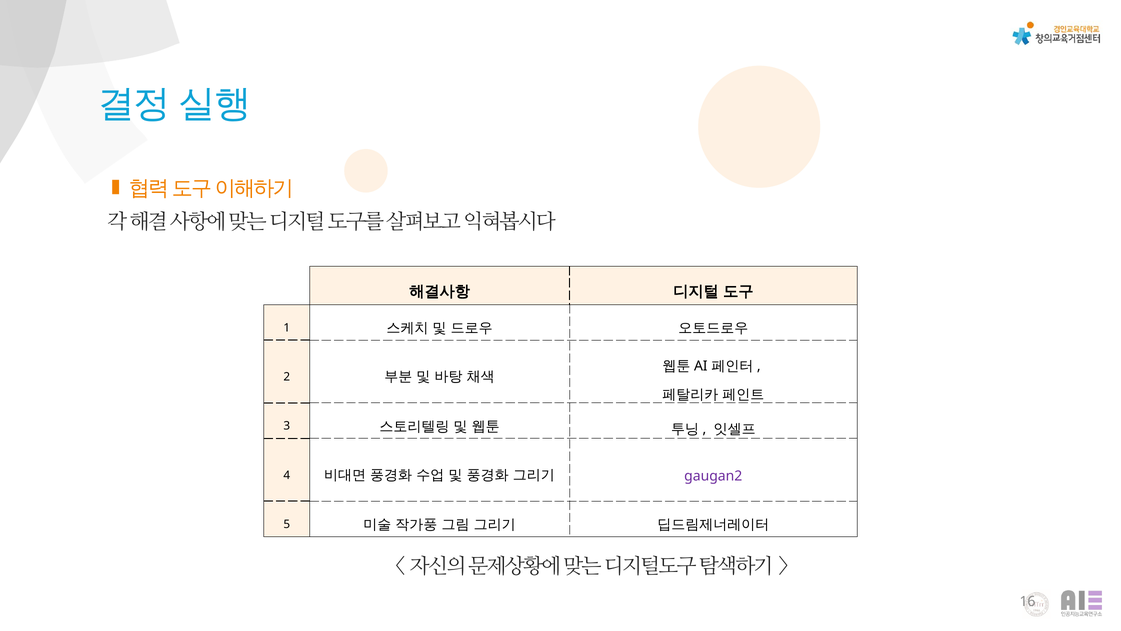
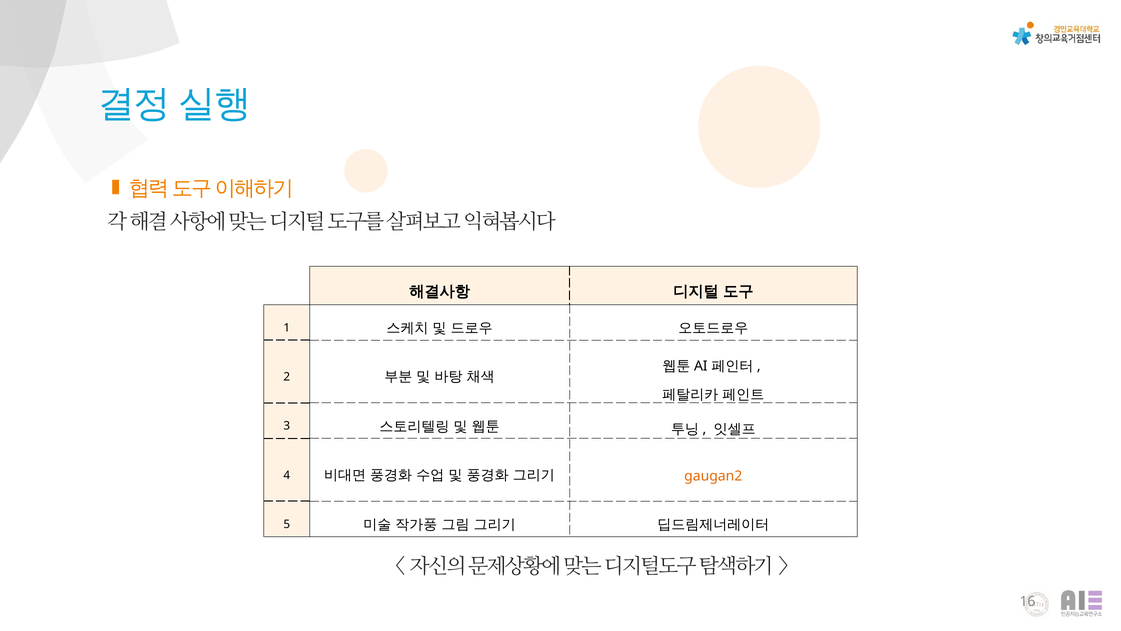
gaugan2 colour: purple -> orange (713, 476)
